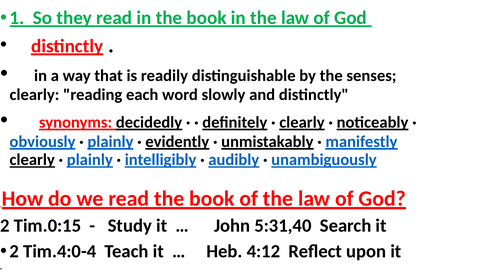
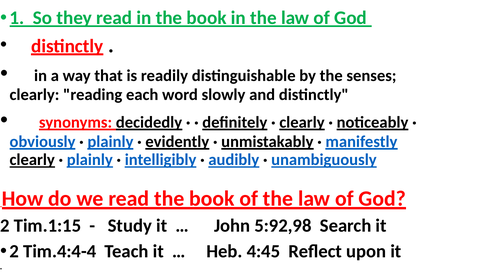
Tim.0:15: Tim.0:15 -> Tim.1:15 (48, 225)
5:31,40: 5:31,40 -> 5:92,98 (283, 225)
Tim.4:0-4: Tim.4:0-4 -> Tim.4:4-4 (60, 251)
4:12: 4:12 -> 4:45 (263, 251)
